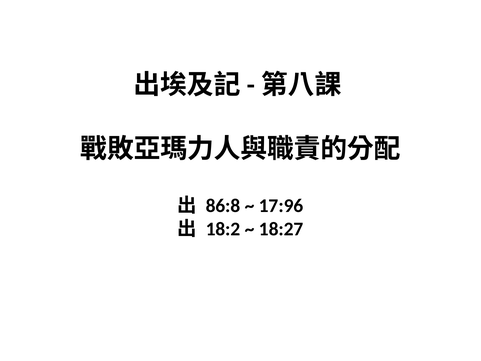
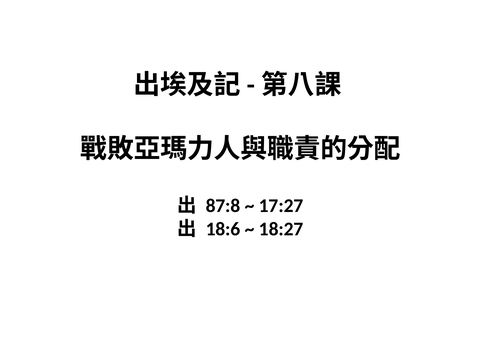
86:8: 86:8 -> 87:8 (223, 206)
17:96: 17:96 -> 17:27 (281, 206)
18:2: 18:2 -> 18:6 (223, 229)
